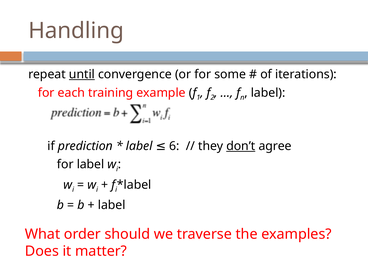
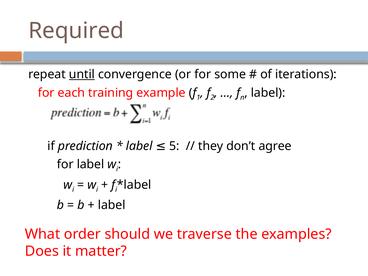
Handling: Handling -> Required (76, 31)
6: 6 -> 5 (174, 146)
don’t underline: present -> none (241, 146)
